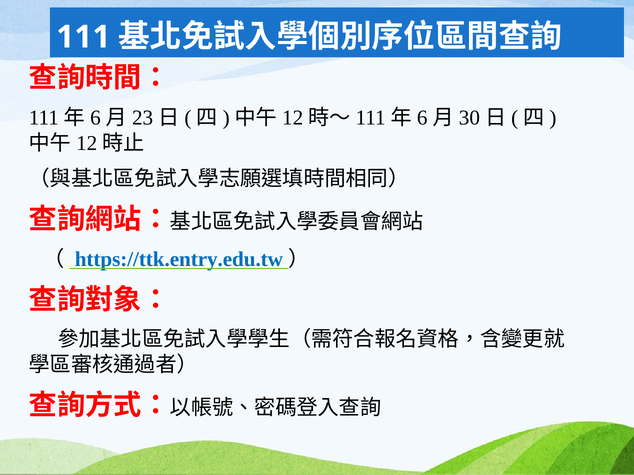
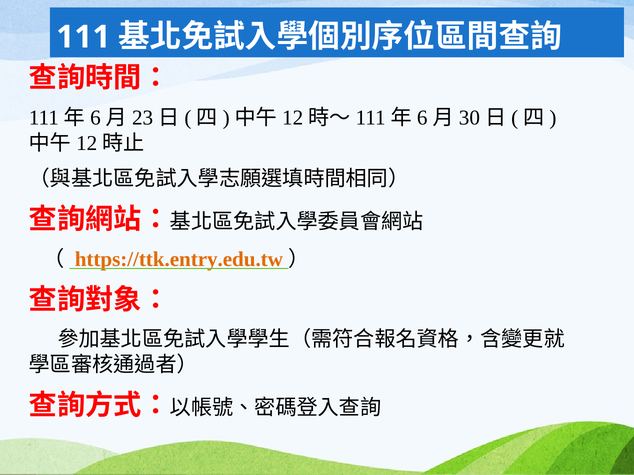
https://ttk.entry.edu.tw colour: blue -> orange (179, 259)
